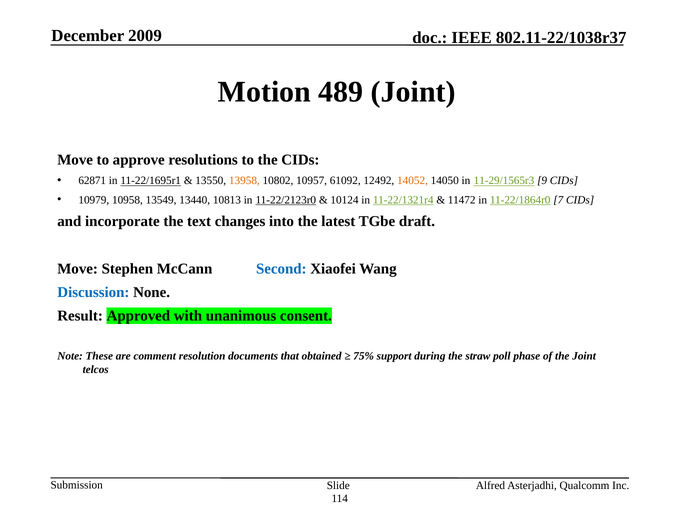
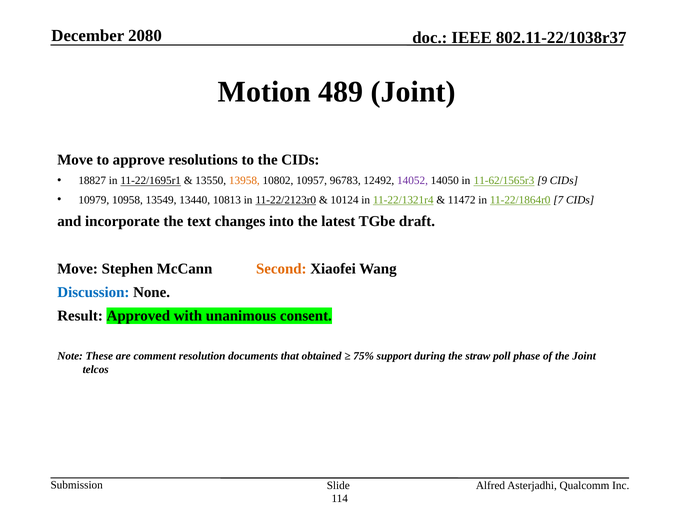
2009: 2009 -> 2080 (145, 36)
62871: 62871 -> 18827 (92, 181)
61092: 61092 -> 96783 (345, 181)
14052 colour: orange -> purple (413, 181)
11-29/1565r3: 11-29/1565r3 -> 11-62/1565r3 (504, 181)
Second colour: blue -> orange (281, 268)
